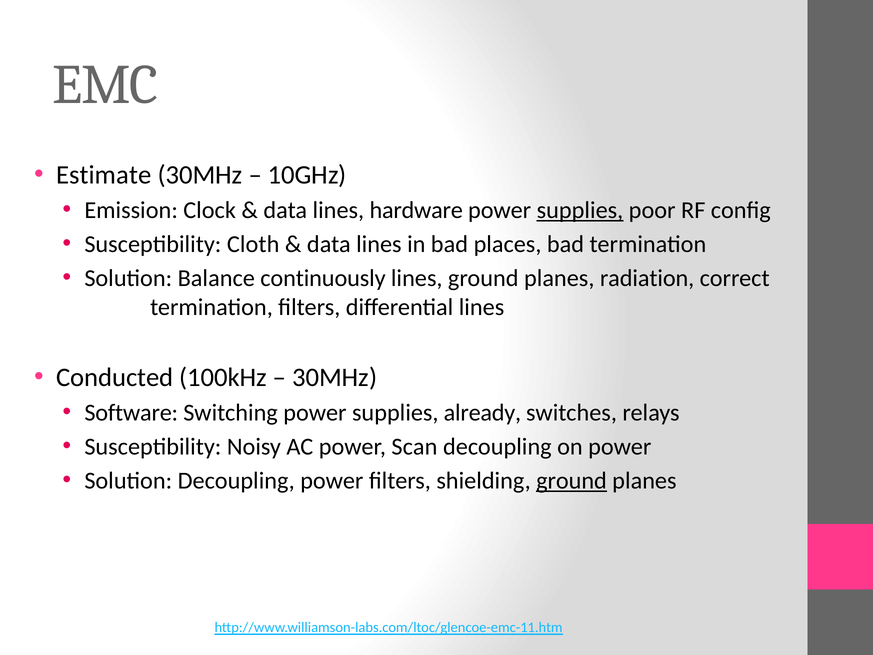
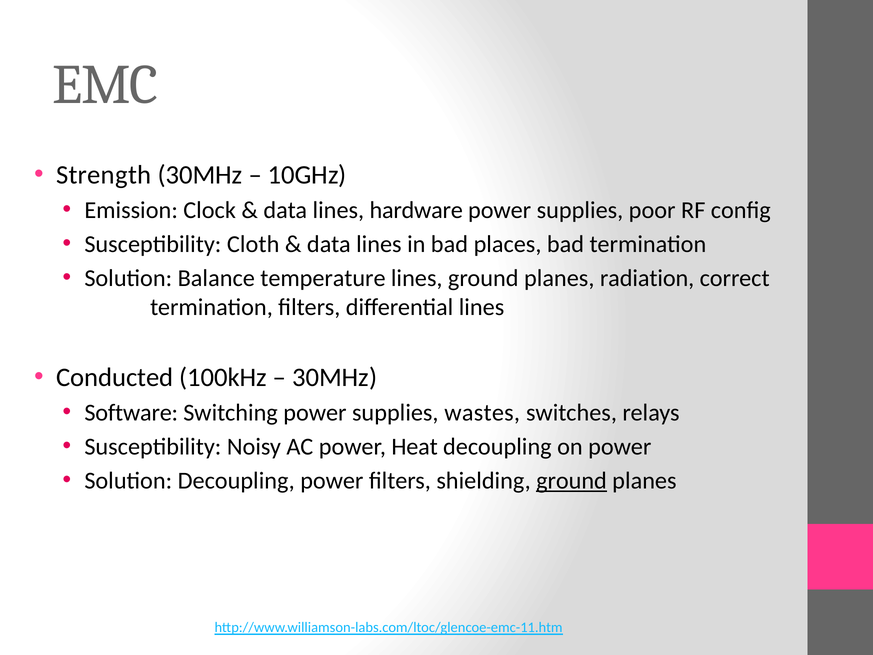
Estimate: Estimate -> Strength (104, 175)
supplies underline: present -> none (580, 210)
continuously: continuously -> temperature (323, 278)
already: already -> wastes (482, 413)
Scan: Scan -> Heat (415, 446)
